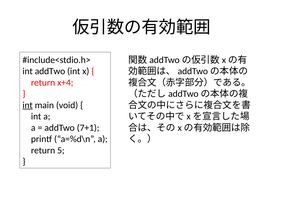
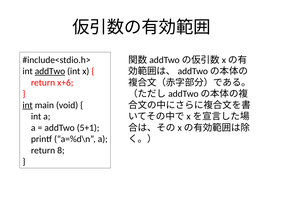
addTwo underline: none -> present (50, 71)
x+4: x+4 -> x+6 (65, 83)
7+1: 7+1 -> 5+1 (88, 128)
5: 5 -> 8 (61, 151)
